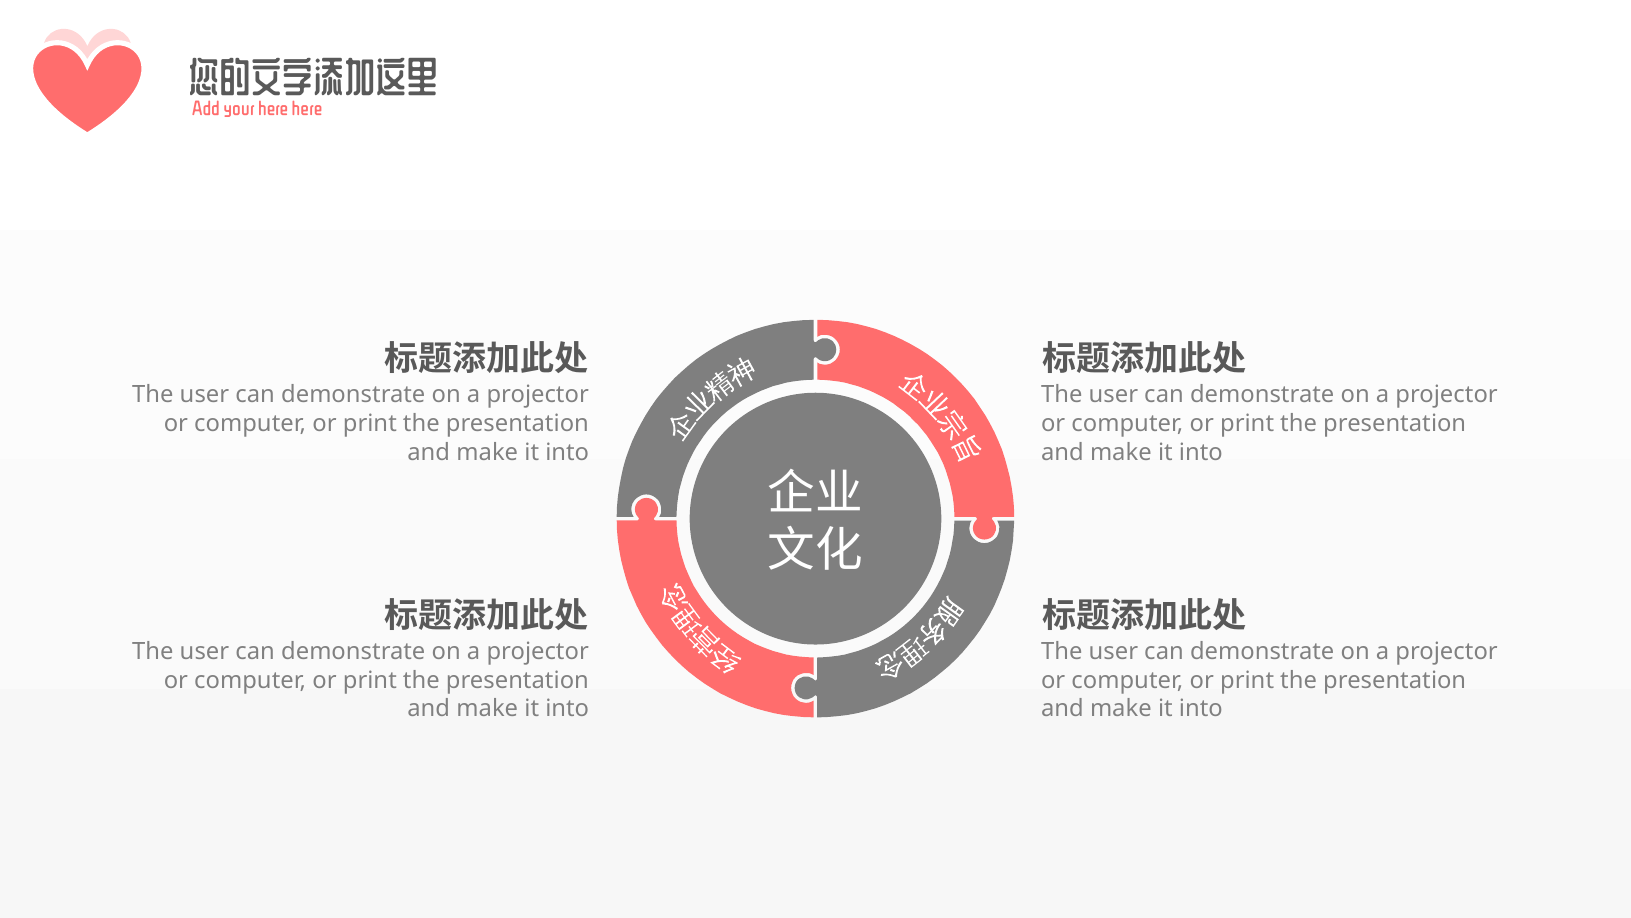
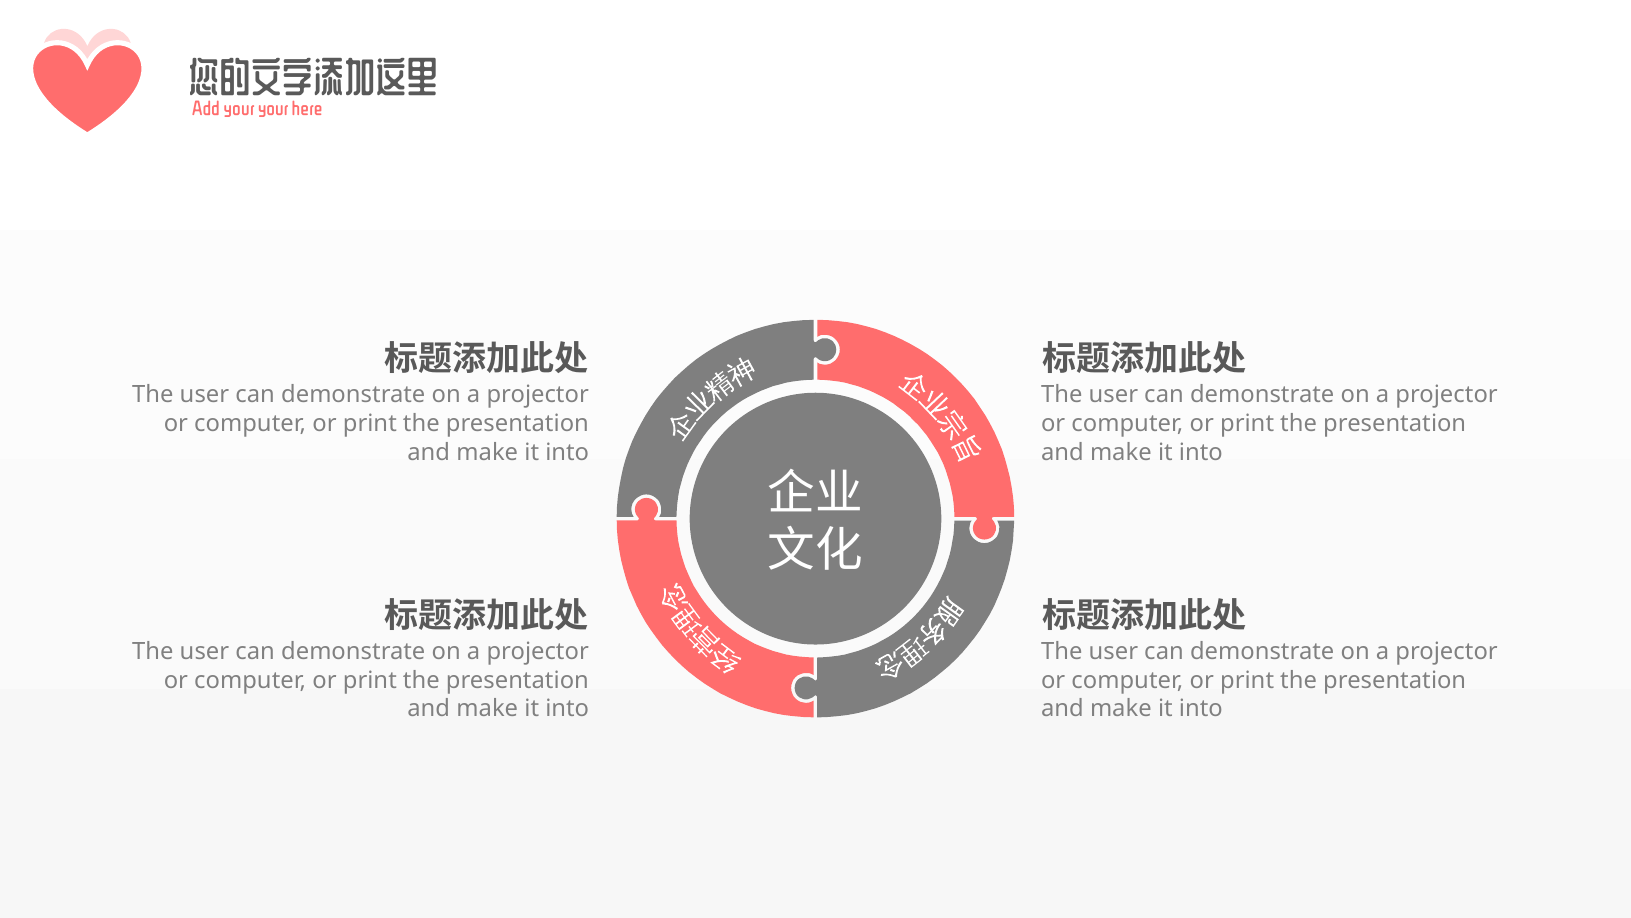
your here: here -> your (273, 109)
